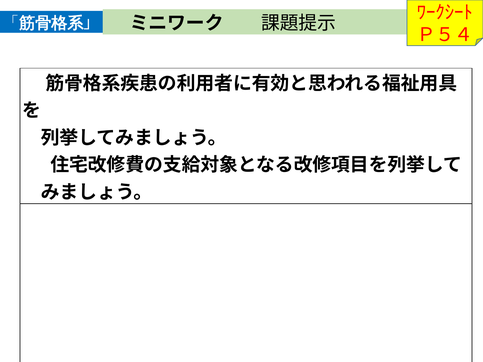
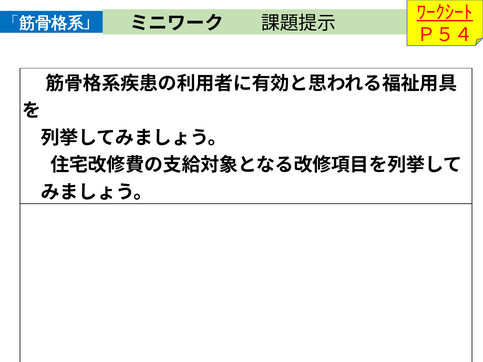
ﾜｰｸｼｰﾄ underline: none -> present (445, 13)
